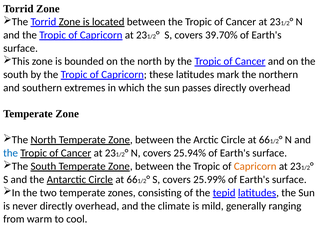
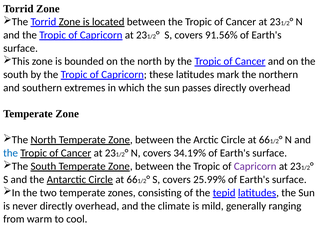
39.70%: 39.70% -> 91.56% (221, 35)
25.94%: 25.94% -> 34.19% (190, 153)
Capricorn colour: orange -> purple (255, 166)
